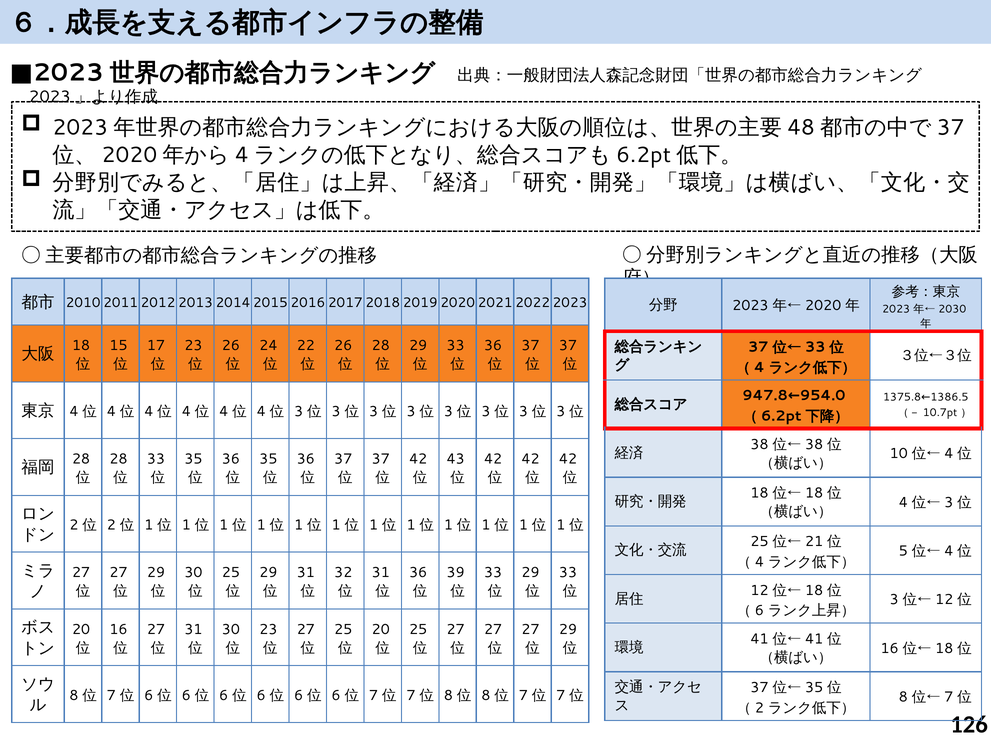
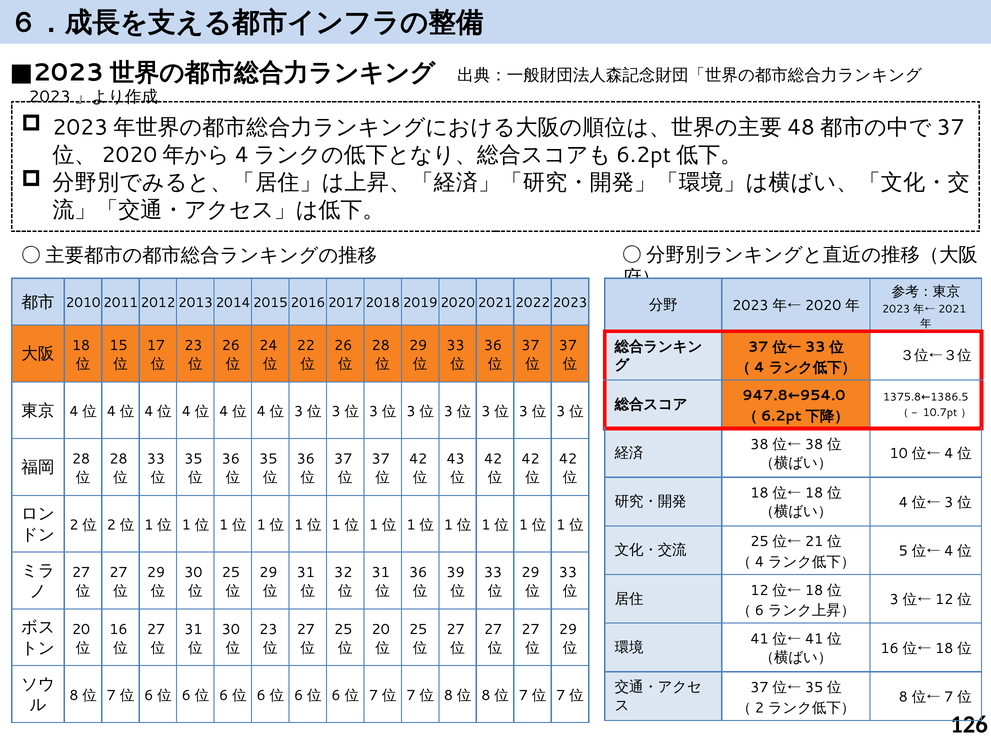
2030: 2030 -> 2021 (952, 309)
